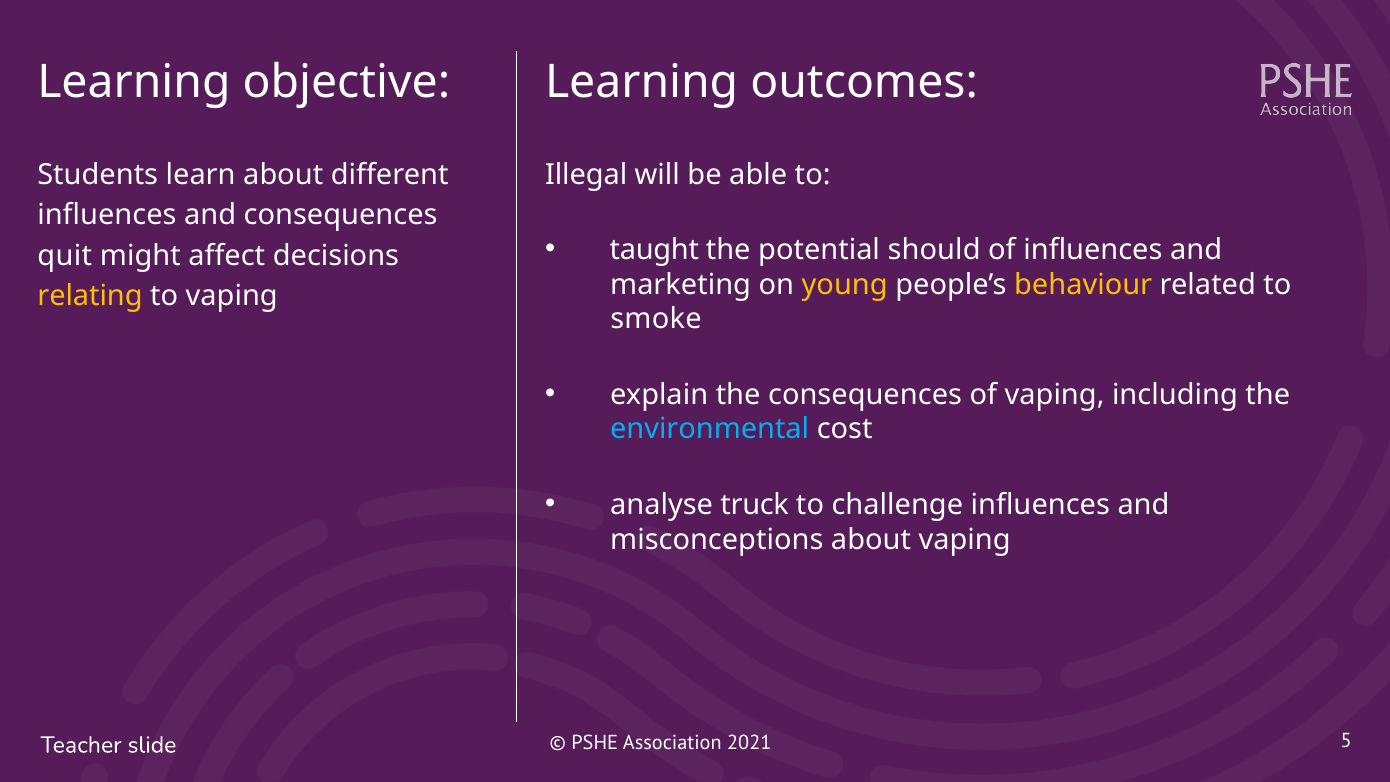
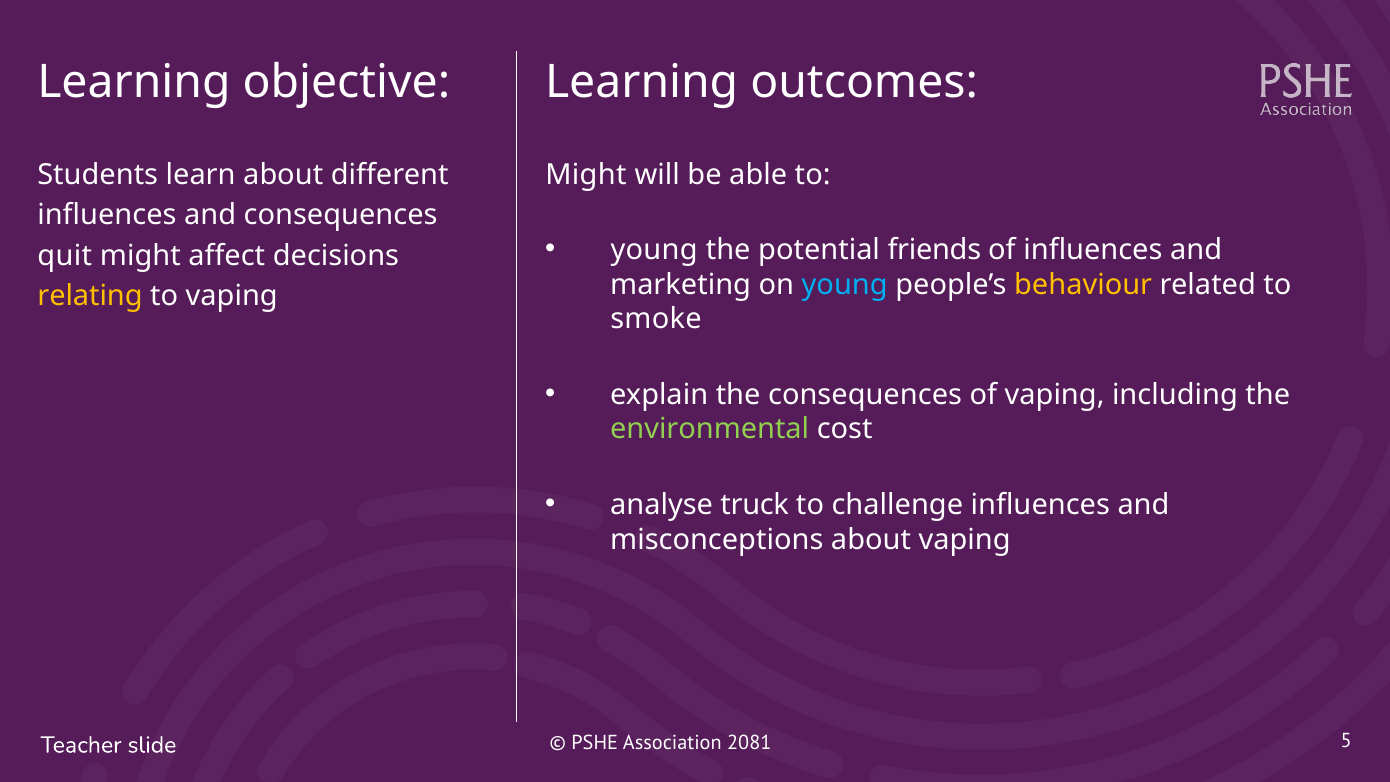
Illegal: Illegal -> Might (586, 175)
taught: taught -> young (654, 250)
should: should -> friends (934, 250)
young colour: yellow -> light blue (845, 285)
environmental colour: light blue -> light green (710, 429)
2021: 2021 -> 2081 (749, 743)
